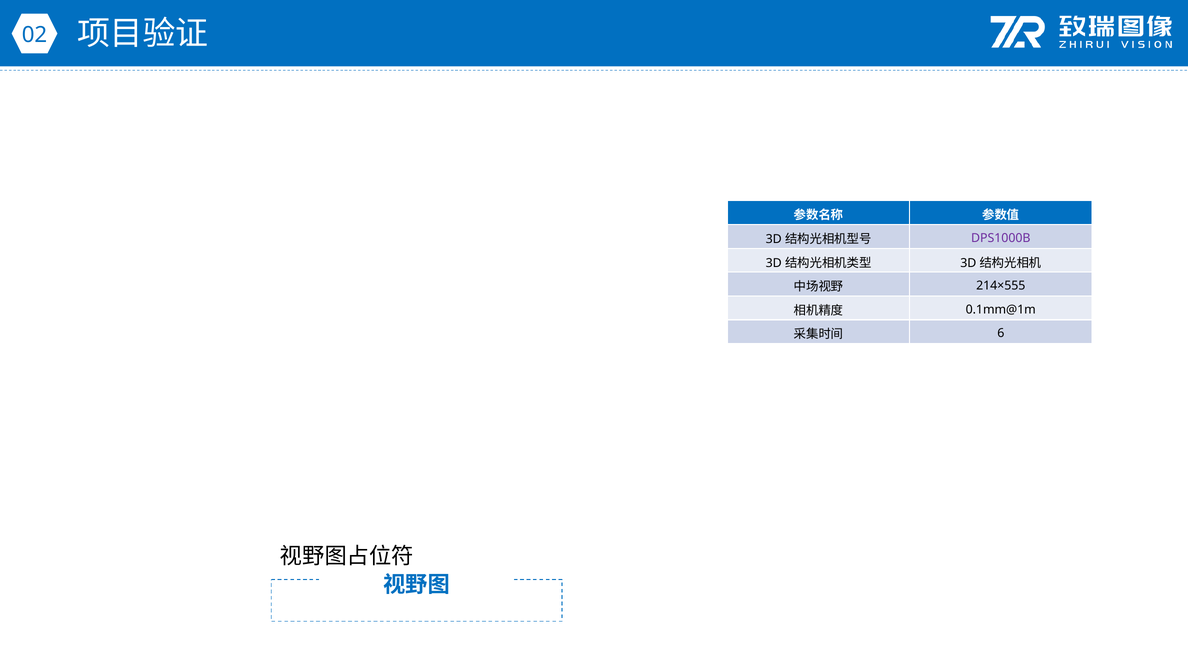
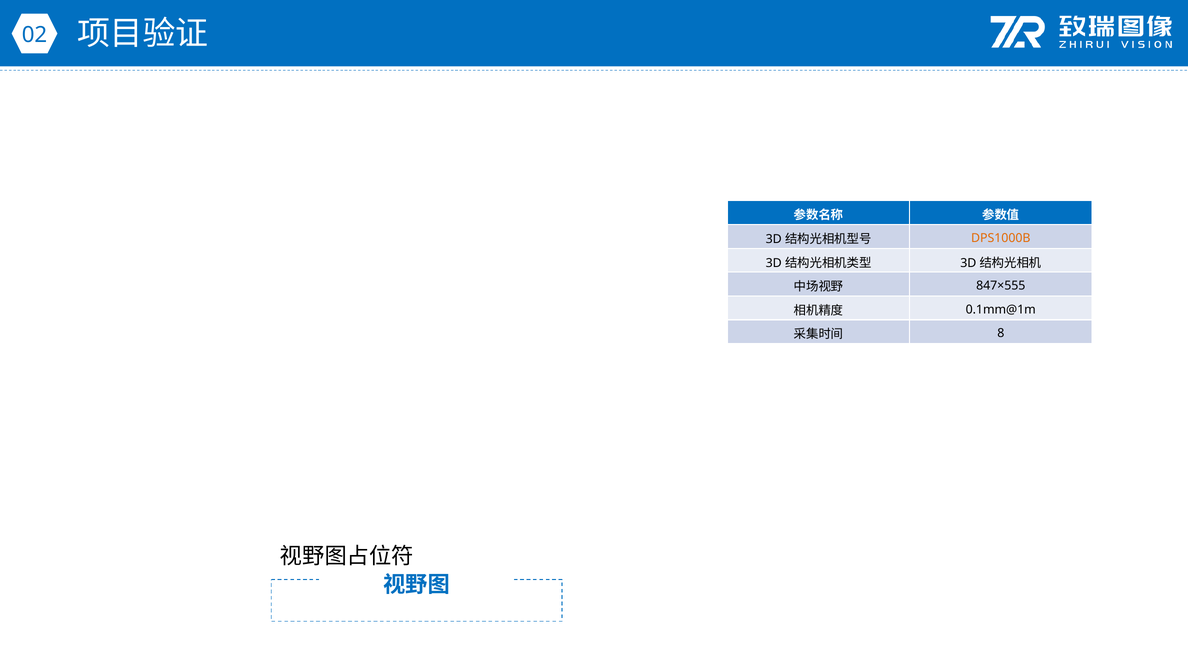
DPS1000B colour: purple -> orange (1001, 238)
214×555: 214×555 -> 847×555 (1001, 286)
6: 6 -> 8 (1001, 333)
